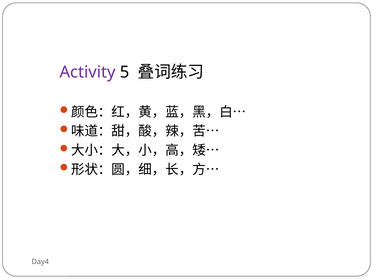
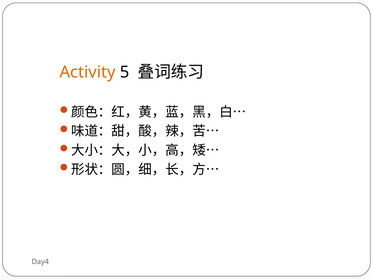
Activity colour: purple -> orange (88, 72)
